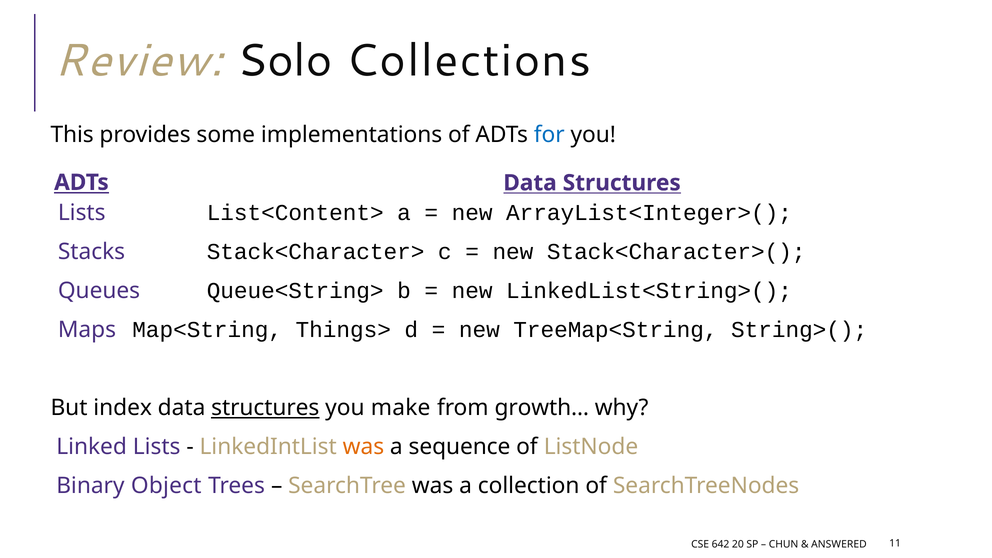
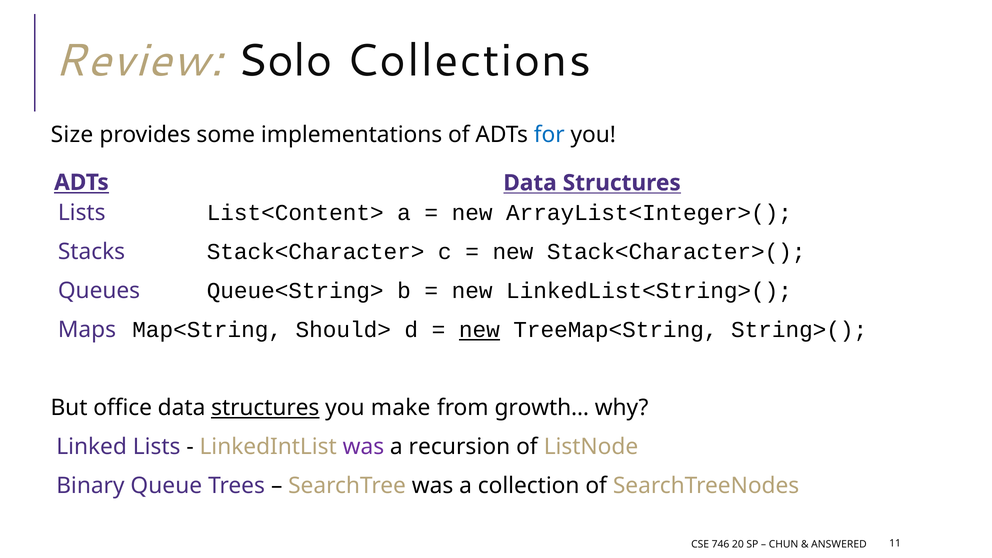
This: This -> Size (72, 135)
Things>: Things> -> Should> (343, 330)
new underline: none -> present (479, 330)
index: index -> office (123, 408)
was colour: orange -> purple (363, 447)
sequence: sequence -> recursion (459, 447)
Object: Object -> Queue (166, 486)
642: 642 -> 746 (721, 544)
